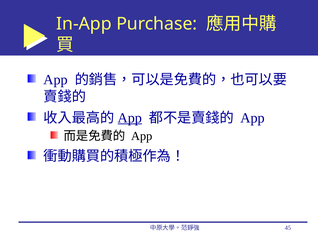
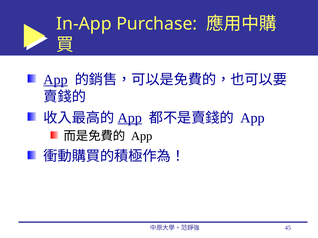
App underline: none -> present (56, 80)
